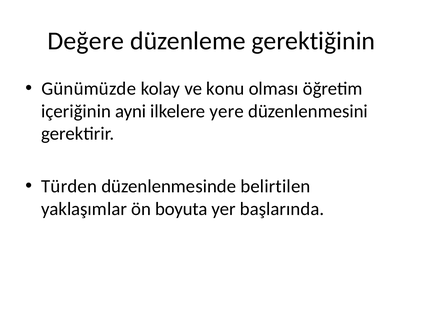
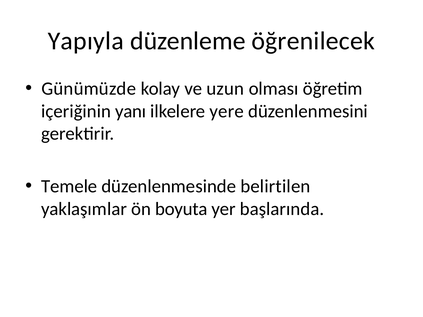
Değere: Değere -> Yapıyla (86, 41)
gerektiğinin: gerektiğinin -> öğrenilecek (313, 41)
konu: konu -> uzun (225, 89)
ayni: ayni -> yanı (131, 111)
Türden: Türden -> Temele (69, 187)
